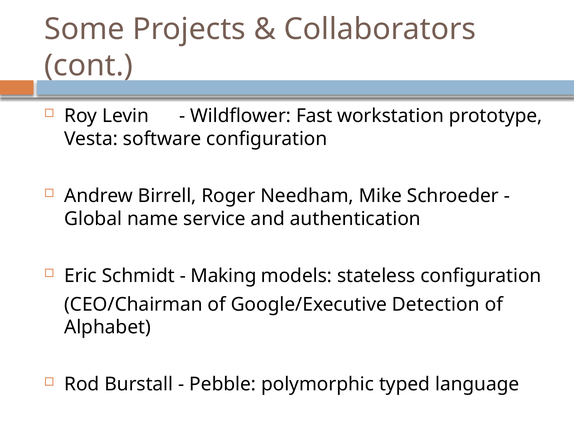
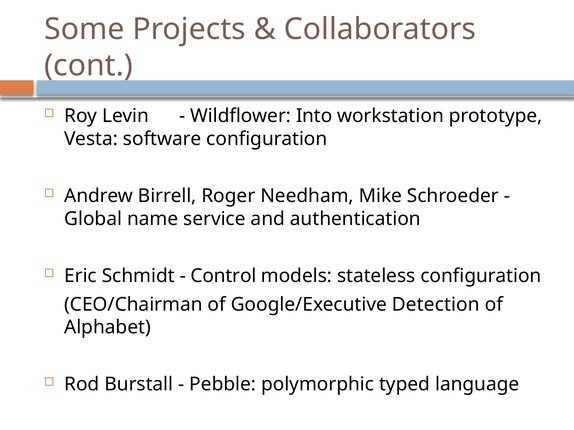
Fast: Fast -> Into (314, 116)
Making: Making -> Control (223, 276)
